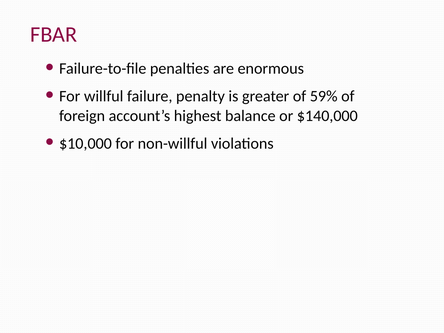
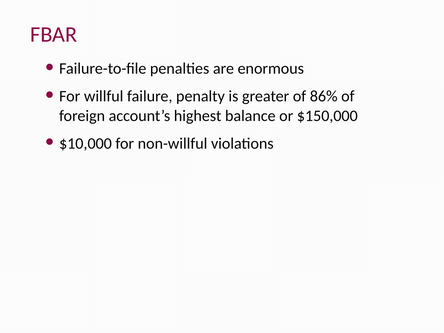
59%: 59% -> 86% (324, 96)
$140,000: $140,000 -> $150,000 (327, 116)
